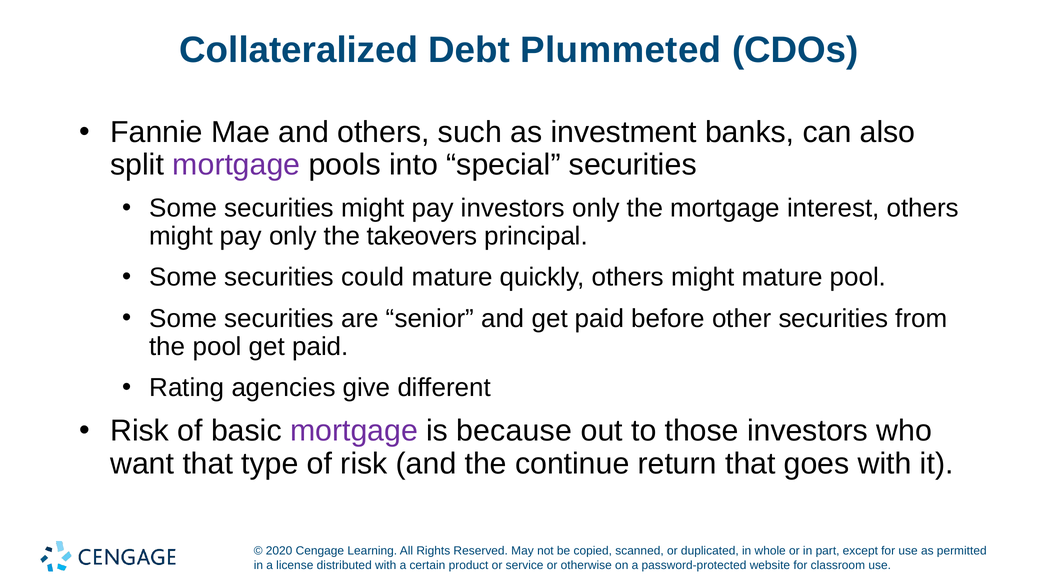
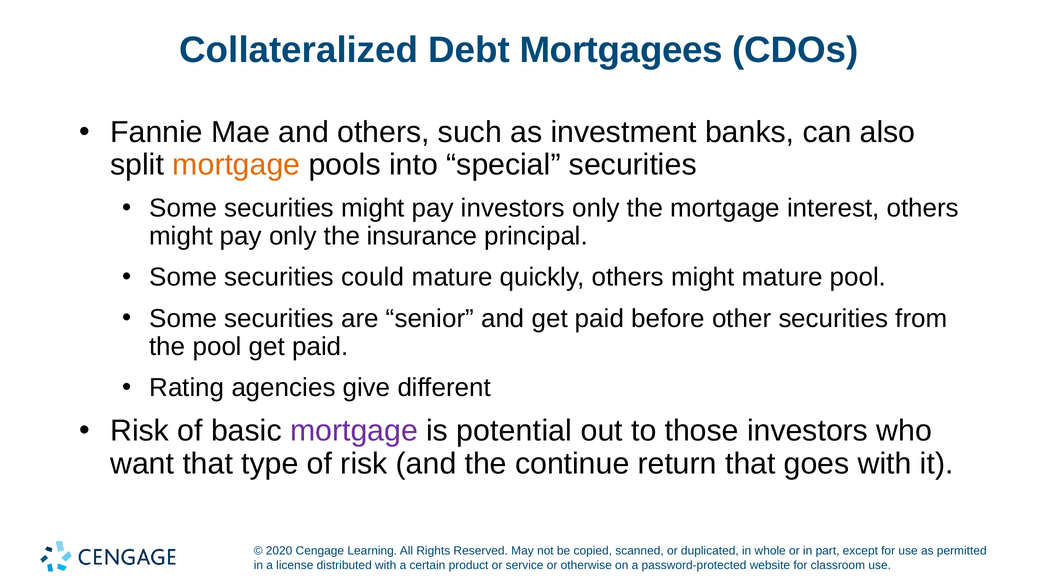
Plummeted: Plummeted -> Mortgagees (621, 50)
mortgage colour: purple -> orange (236, 165)
takeovers: takeovers -> insurance (422, 237)
because: because -> potential (514, 431)
